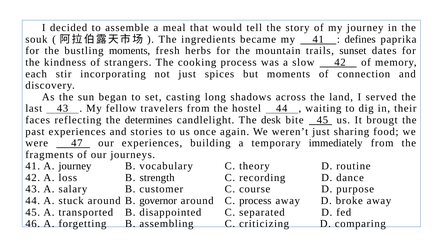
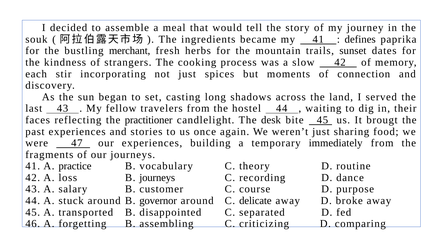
bustling moments: moments -> merchant (130, 51)
determines: determines -> practitioner (149, 120)
A journey: journey -> practice (75, 166)
B strength: strength -> journeys (157, 178)
C process: process -> delicate (255, 201)
